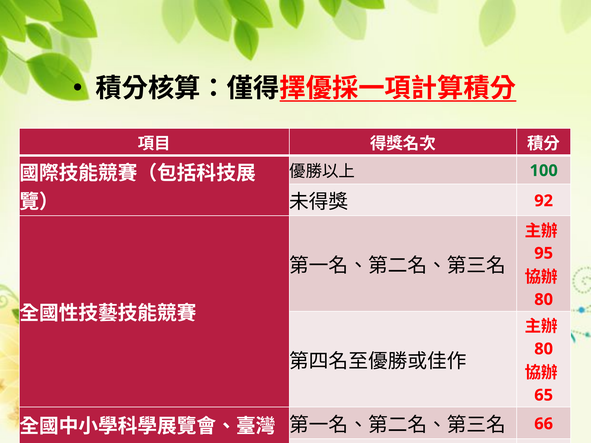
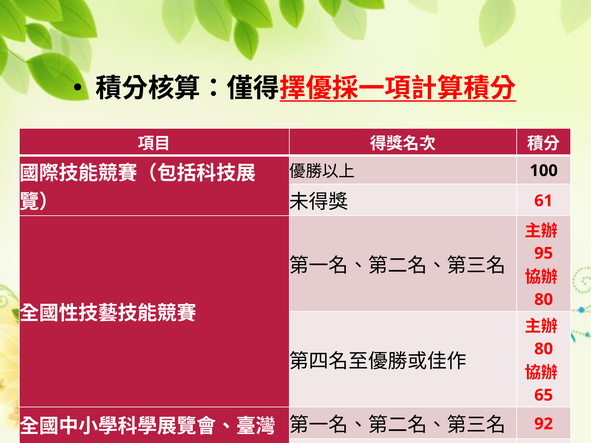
100 colour: green -> black (544, 171)
92: 92 -> 61 (544, 201)
66: 66 -> 92 (544, 424)
